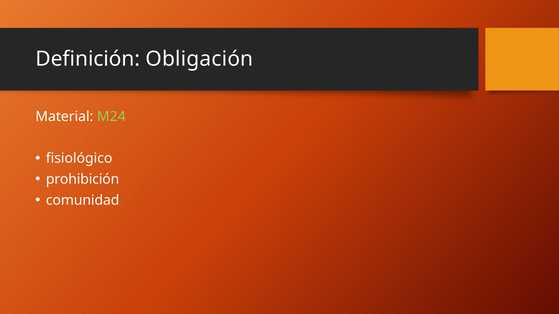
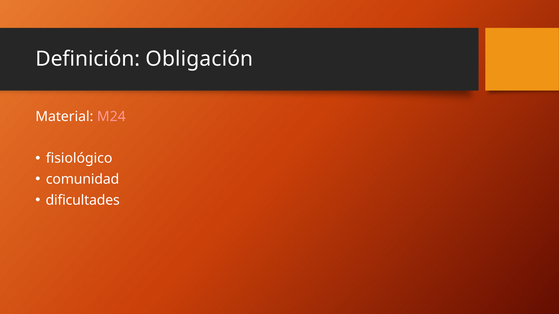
M24 colour: light green -> pink (111, 117)
prohibición: prohibición -> comunidad (83, 179)
comunidad: comunidad -> dificultades (83, 200)
